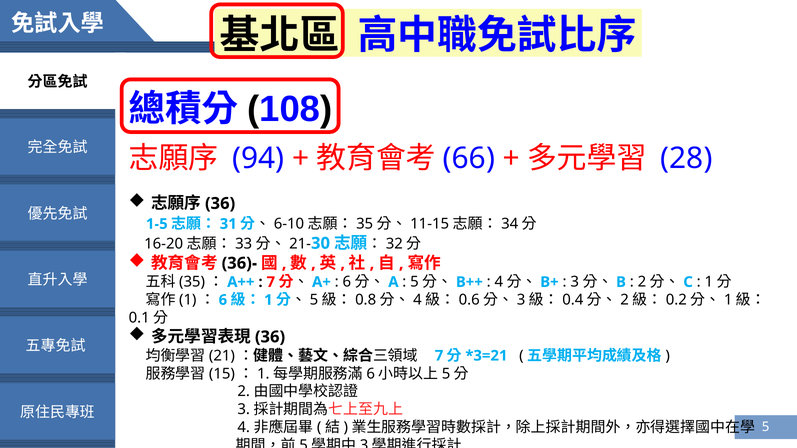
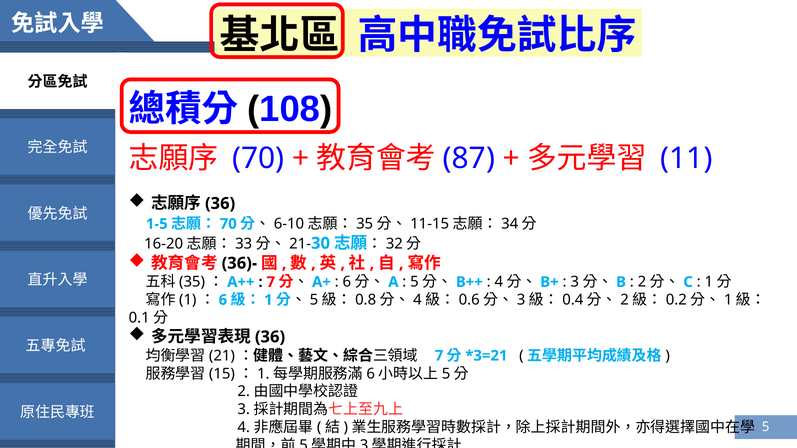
94: 94 -> 70 (258, 159)
66: 66 -> 87 (469, 159)
28: 28 -> 11 (686, 159)
31: 31 -> 70 (228, 224)
